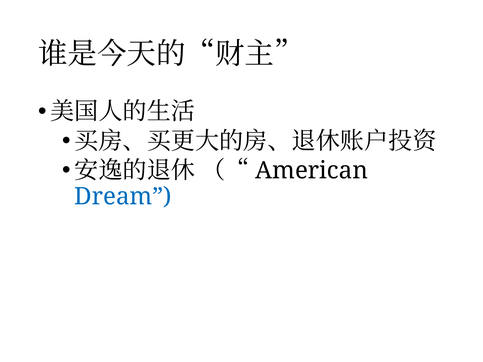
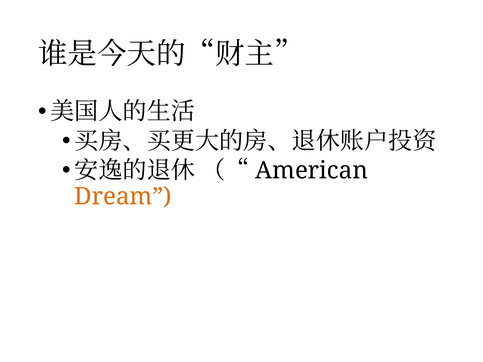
Dream colour: blue -> orange (123, 197)
